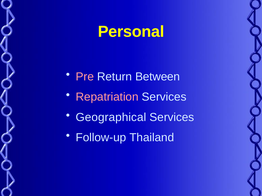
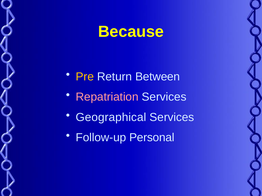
Personal: Personal -> Because (131, 32)
Pre colour: pink -> yellow (85, 77)
Thailand: Thailand -> Personal (152, 138)
